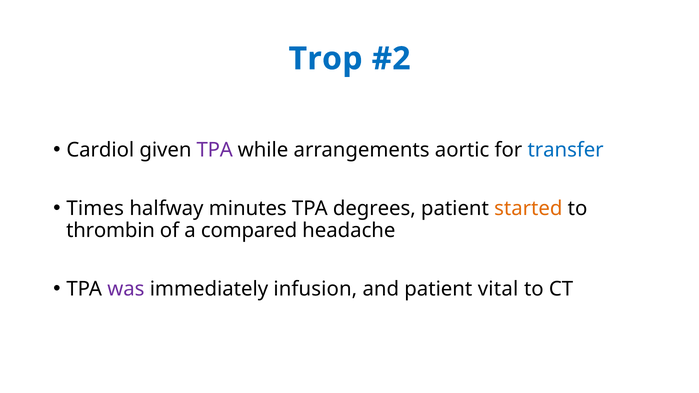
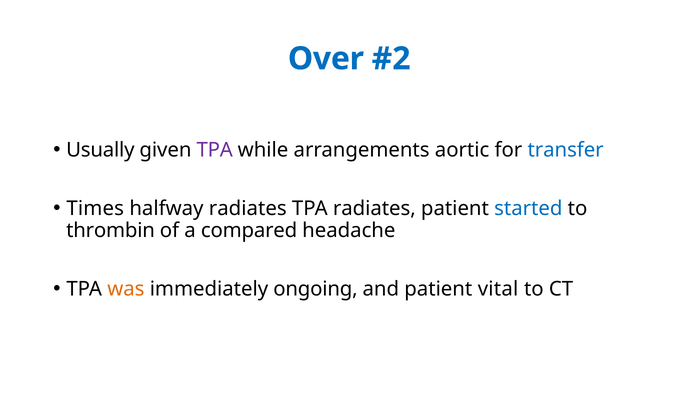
Trop: Trop -> Over (326, 59)
Cardiol: Cardiol -> Usually (100, 150)
halfway minutes: minutes -> radiates (248, 209)
TPA degrees: degrees -> radiates (374, 209)
started colour: orange -> blue (528, 209)
was colour: purple -> orange (126, 289)
infusion: infusion -> ongoing (315, 289)
